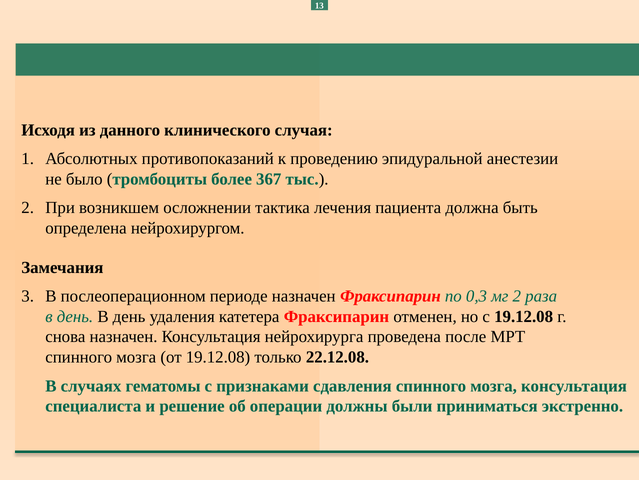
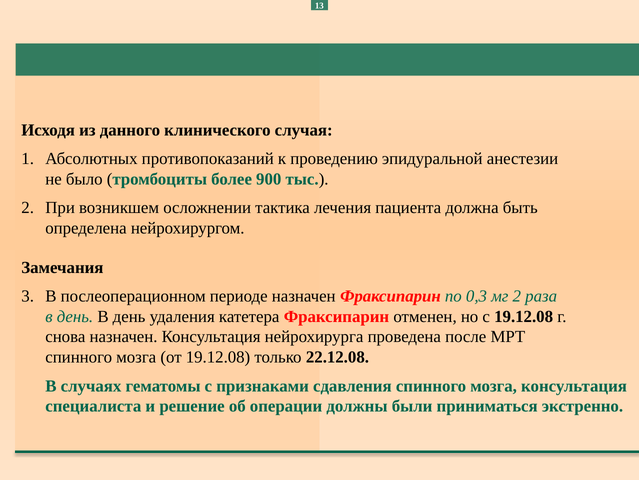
367: 367 -> 900 (269, 179)
